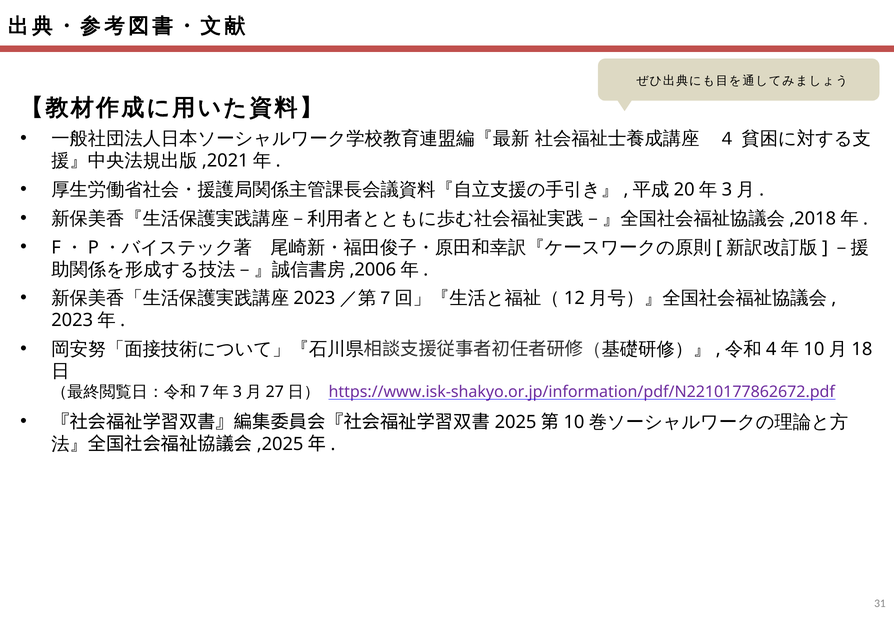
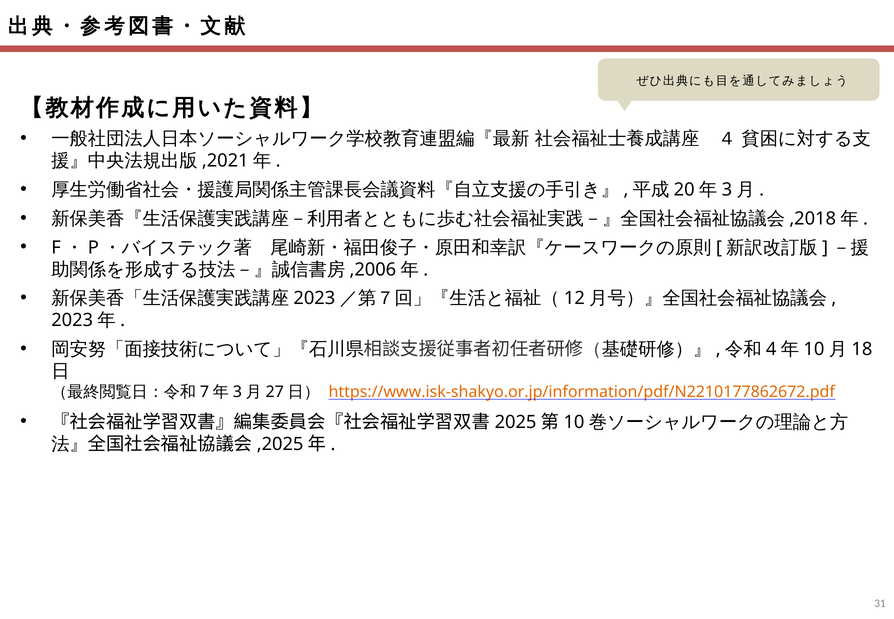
https://www.isk-shakyo.or.jp/information/pdf/N2210177862672.pdf colour: purple -> orange (582, 392)
